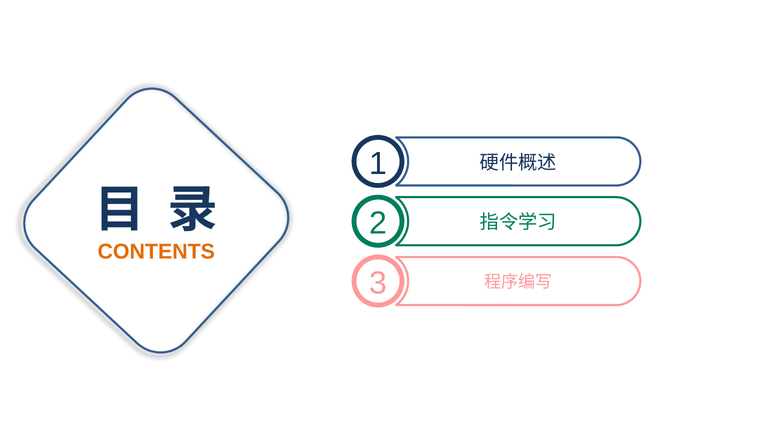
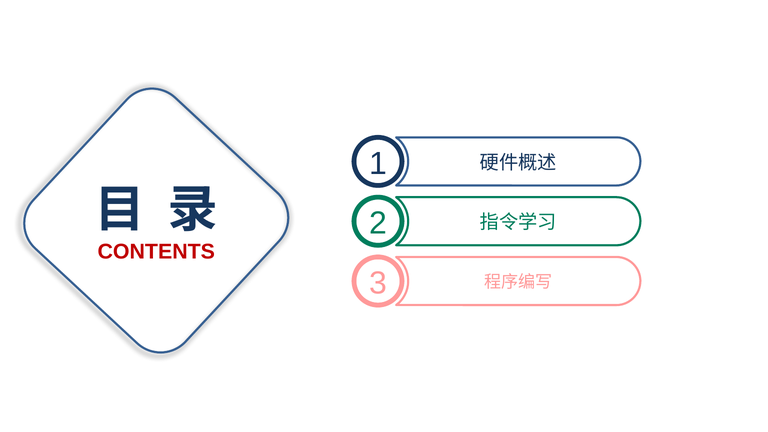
CONTENTS colour: orange -> red (156, 251)
